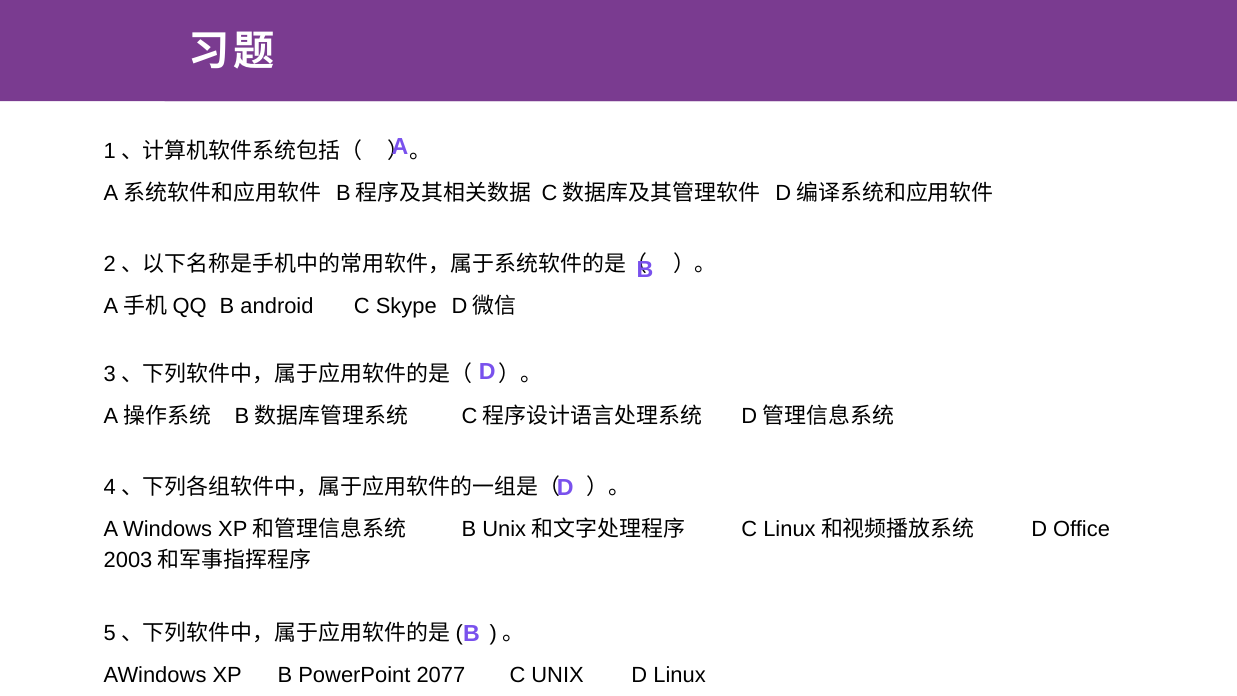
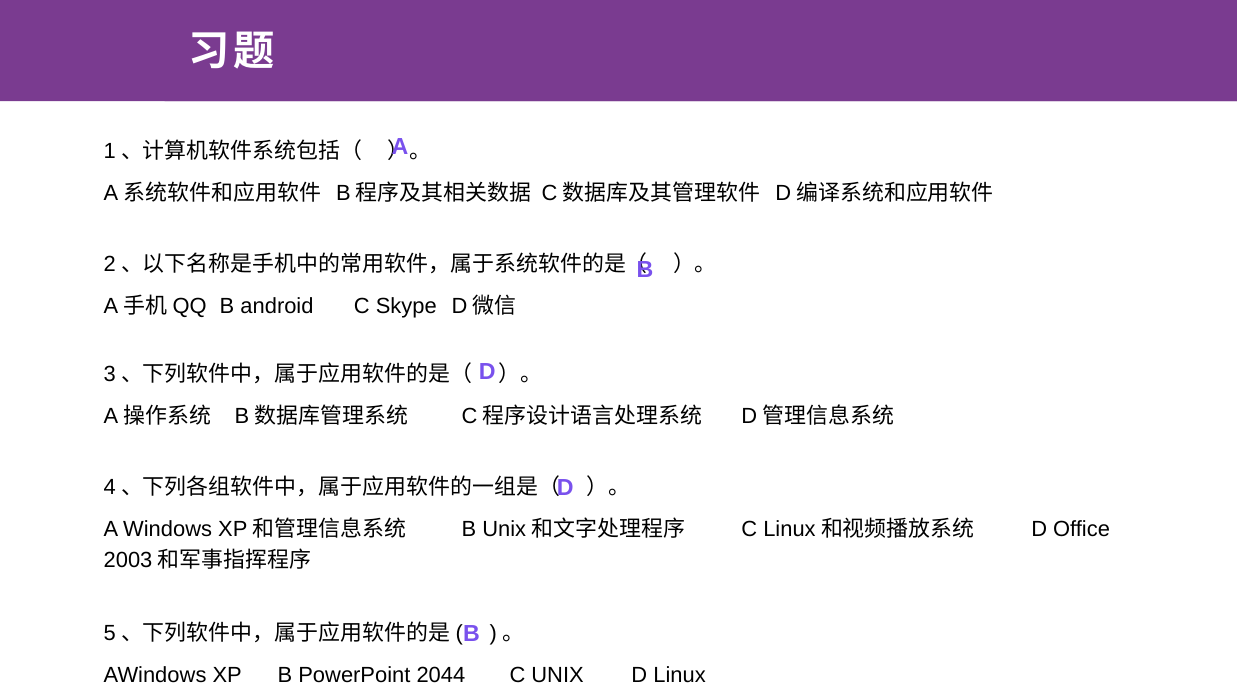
2077: 2077 -> 2044 (441, 675)
